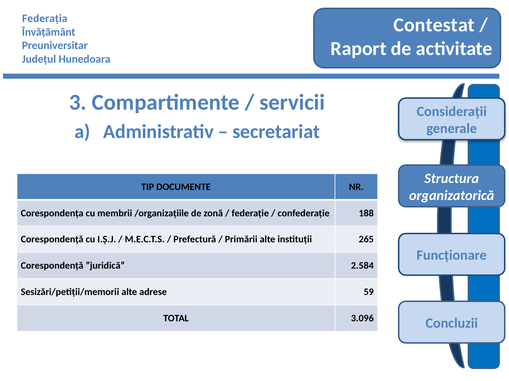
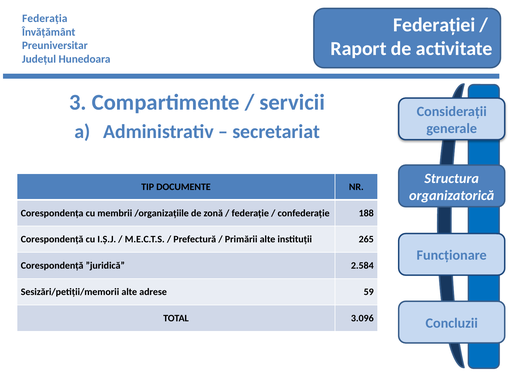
Contestat: Contestat -> Federației (434, 25)
